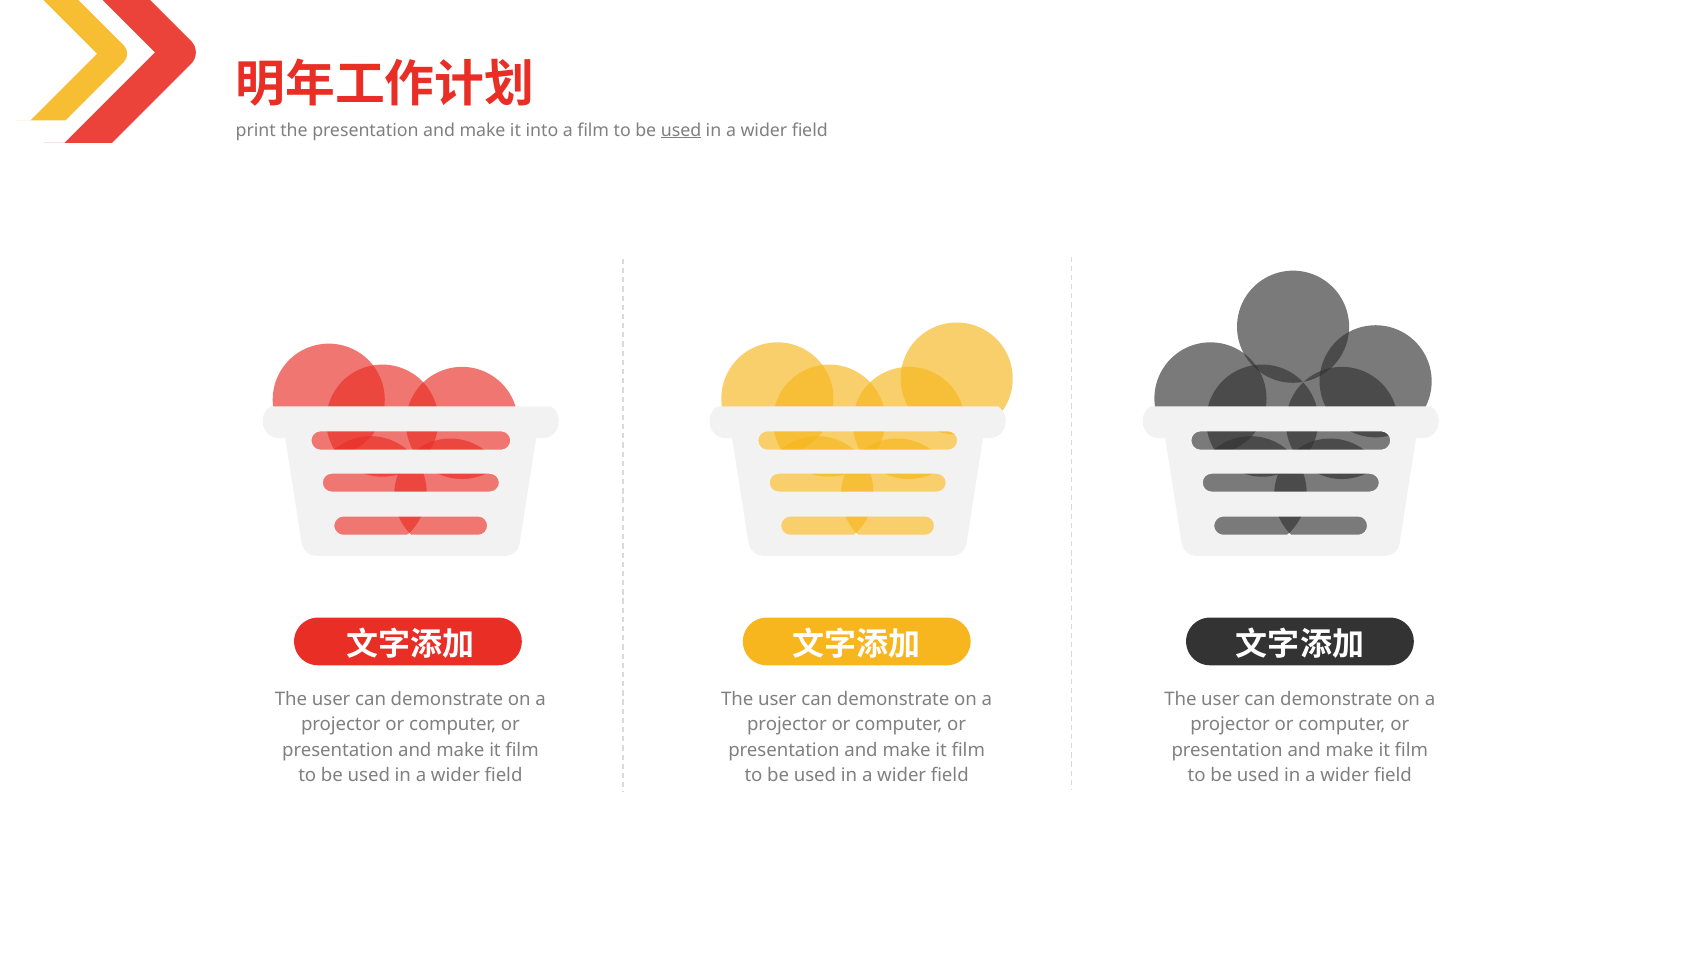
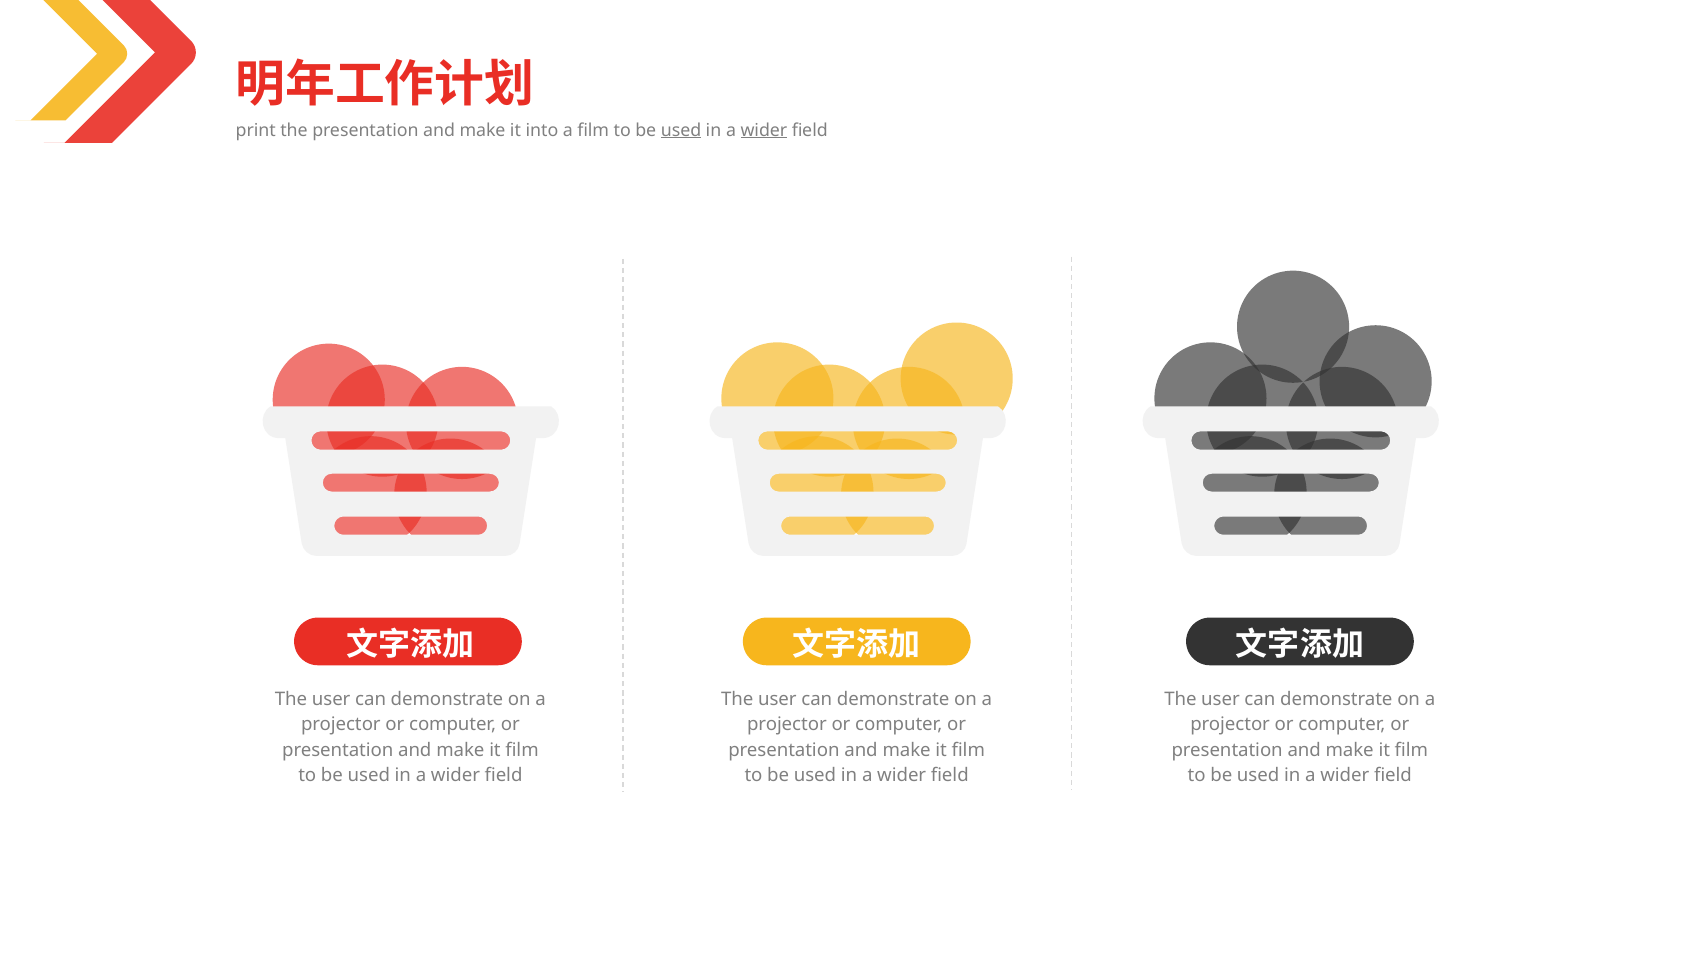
wider underline: none -> present (764, 130)
